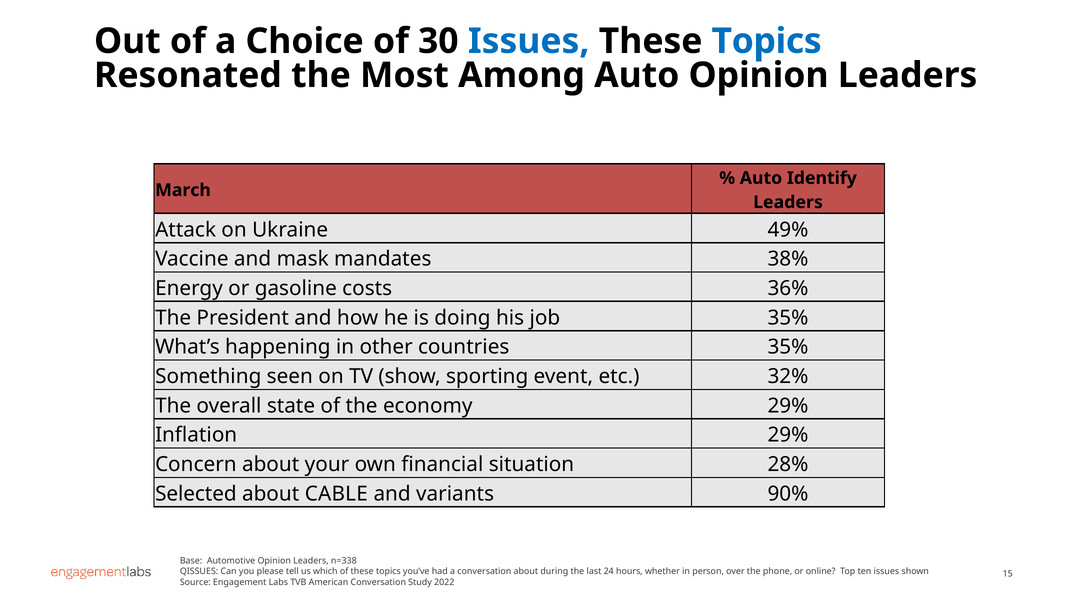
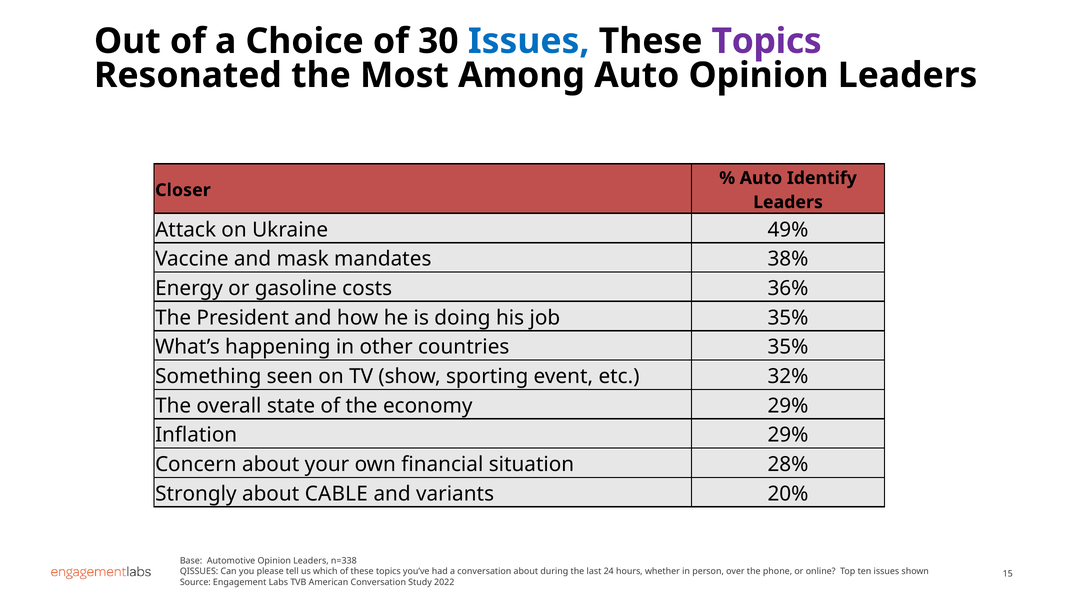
Topics colour: blue -> purple (767, 41)
March: March -> Closer (183, 190)
Selected: Selected -> Strongly (196, 494)
90%: 90% -> 20% (788, 494)
